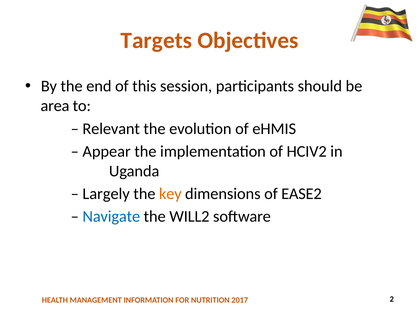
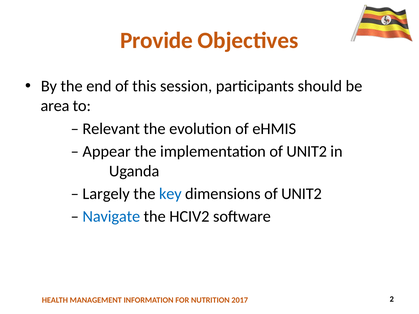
Targets: Targets -> Provide (156, 40)
implementation of HCIV2: HCIV2 -> UNIT2 (307, 152)
key colour: orange -> blue (170, 194)
dimensions of EASE2: EASE2 -> UNIT2 (301, 194)
WILL2: WILL2 -> HCIV2 (189, 217)
